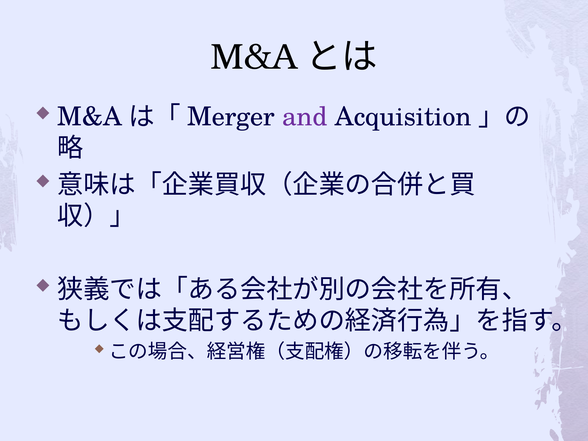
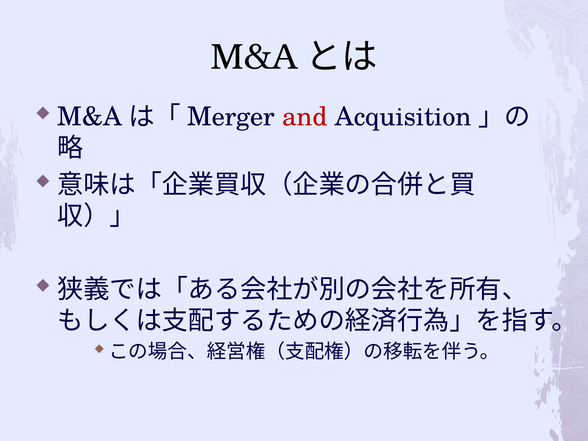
and colour: purple -> red (305, 117)
